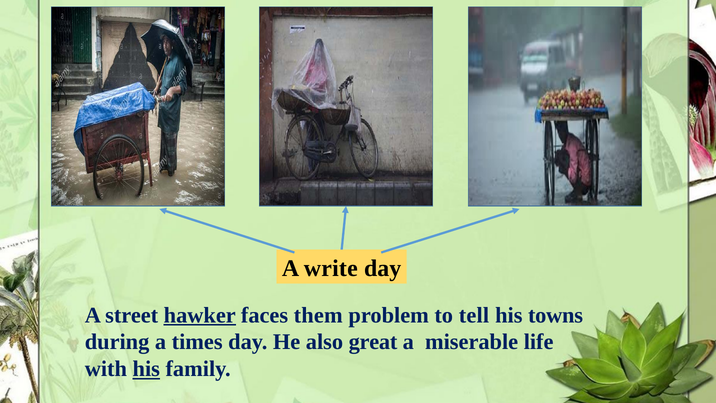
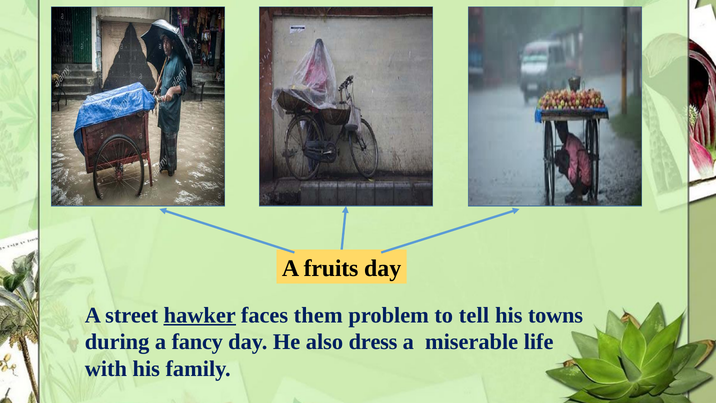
write: write -> fruits (331, 268)
times: times -> fancy (197, 342)
great: great -> dress (373, 342)
his underline: present -> none (146, 369)
